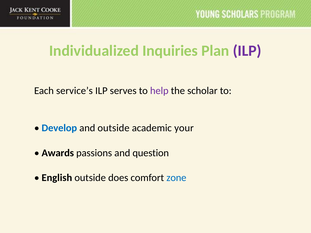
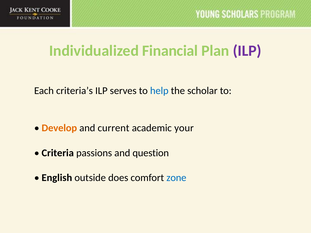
Inquiries: Inquiries -> Financial (170, 51)
service’s: service’s -> criteria’s (75, 91)
help colour: purple -> blue (159, 91)
Develop colour: blue -> orange (59, 128)
and outside: outside -> current (113, 128)
Awards: Awards -> Criteria (58, 153)
